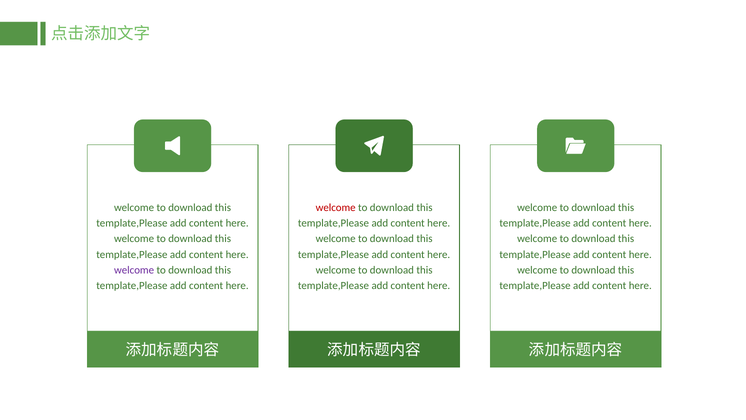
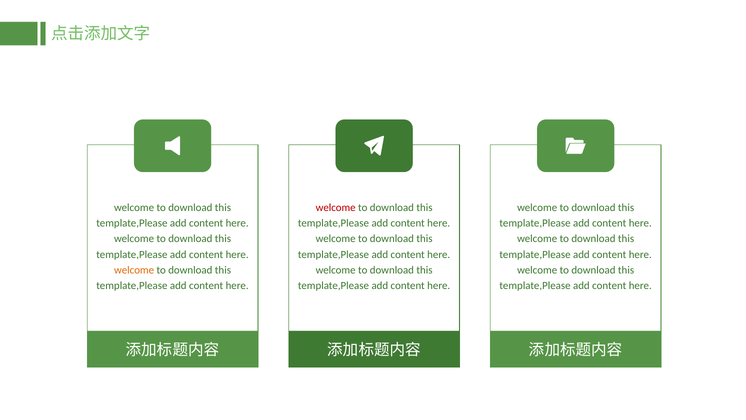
welcome colour: purple -> orange (134, 270)
